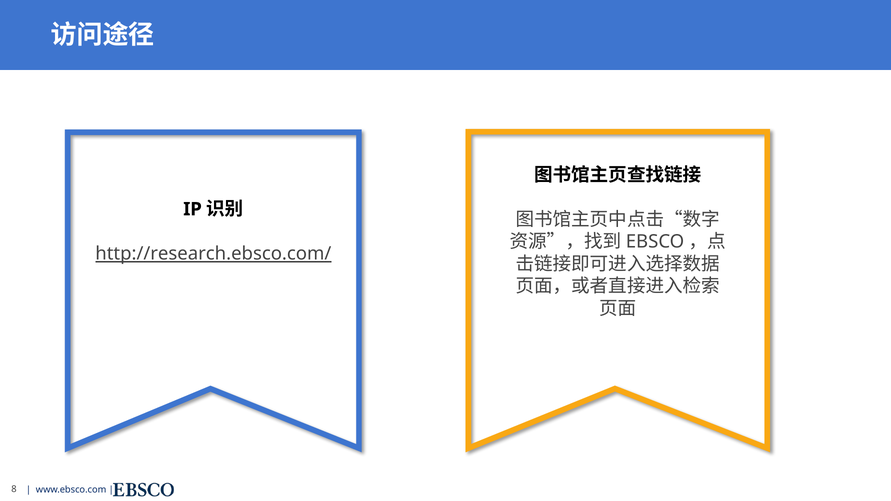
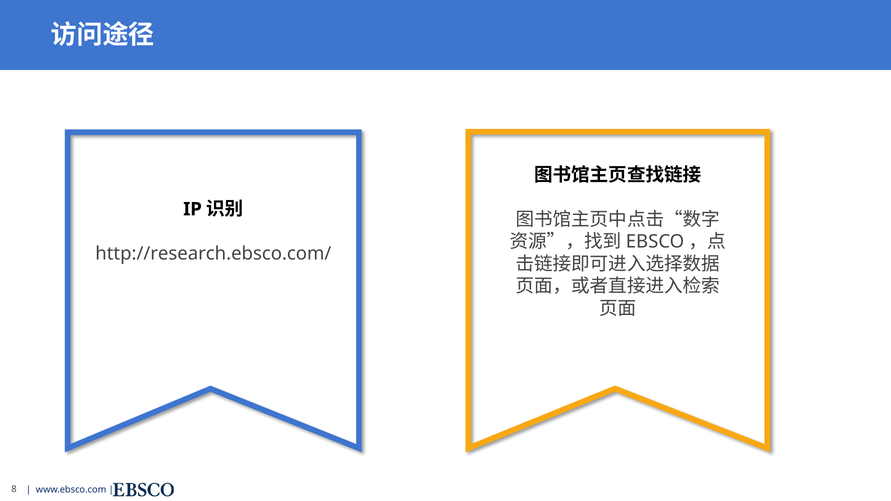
http://research.ebsco.com/ underline: present -> none (213, 254)
